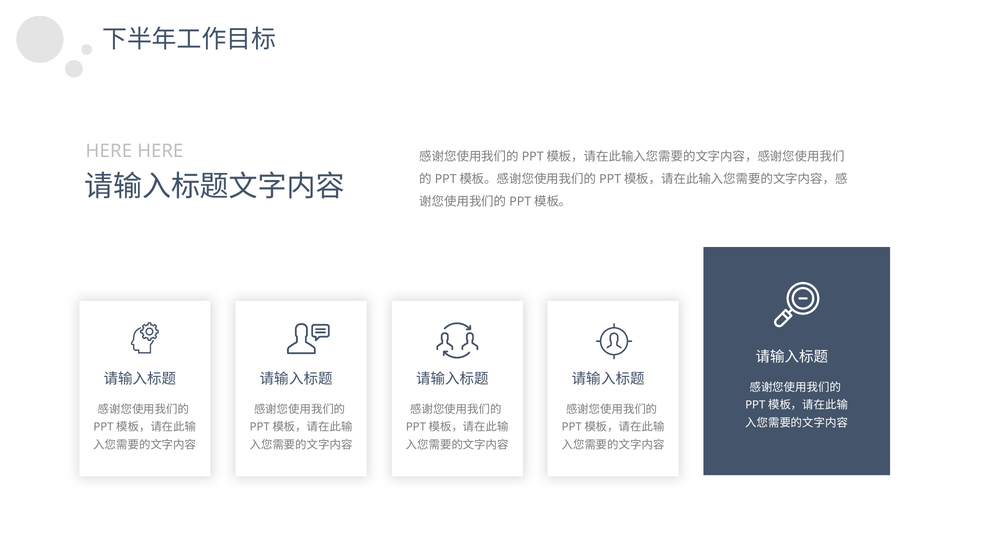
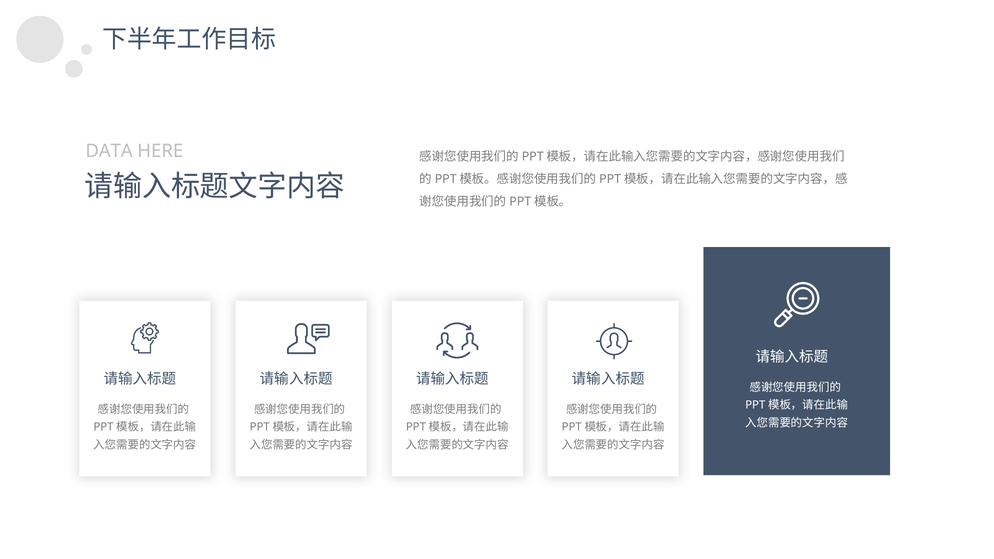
HERE: HERE -> DATA (109, 151)
